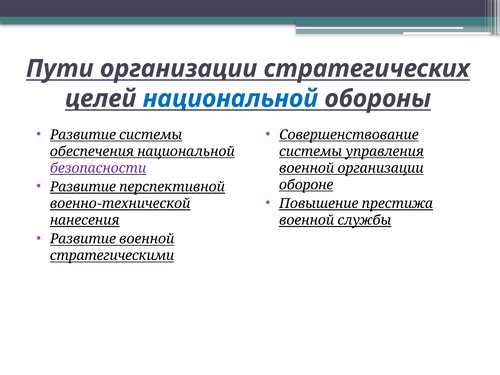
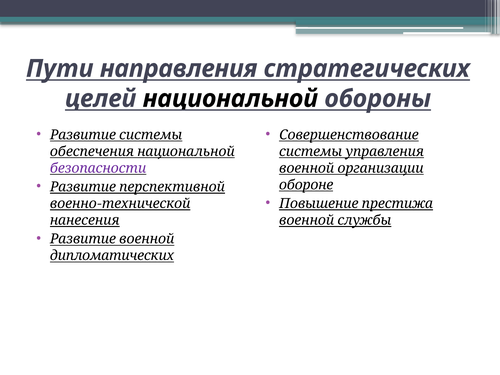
организации: организации -> направления (179, 69)
национальной colour: blue -> black (230, 99)
стратегическими: стратегическими -> дипломатических (112, 256)
